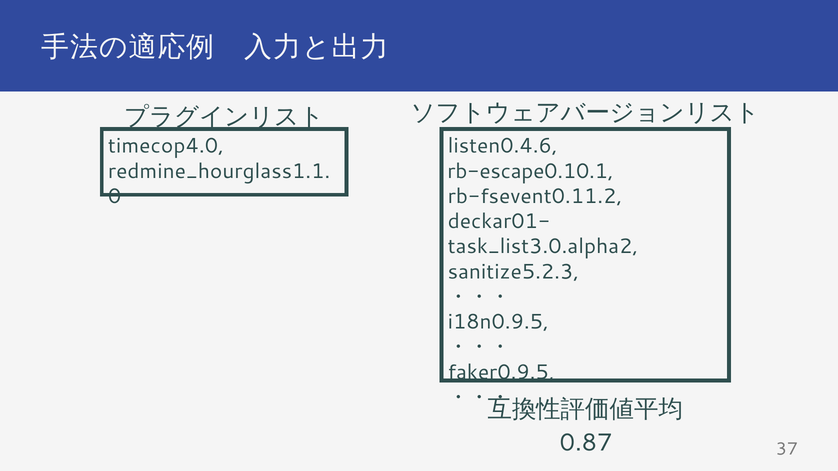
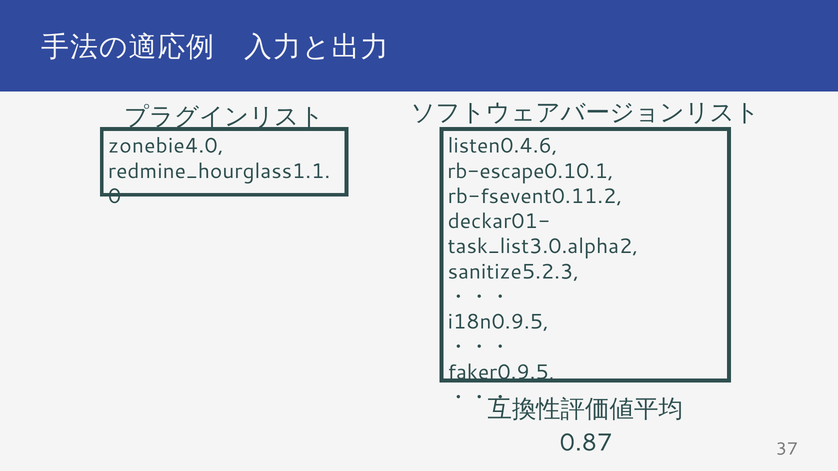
timecop4.0: timecop4.0 -> zonebie4.0 (166, 146)
